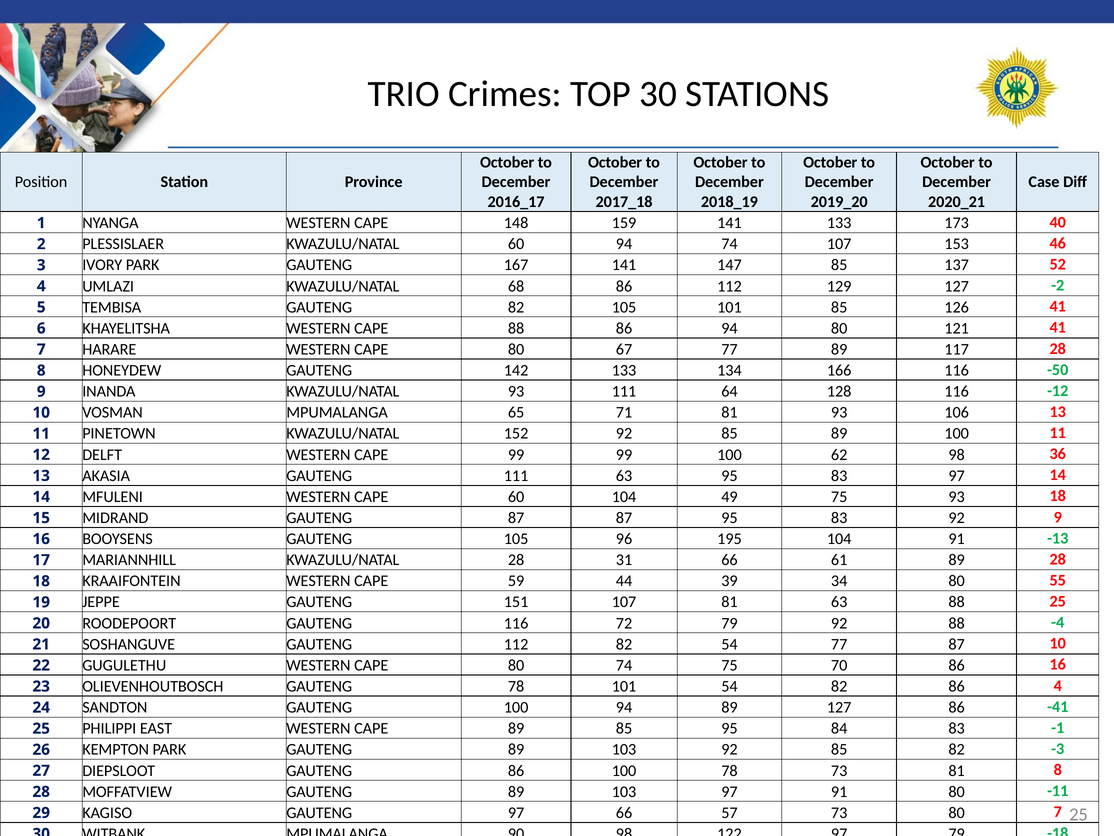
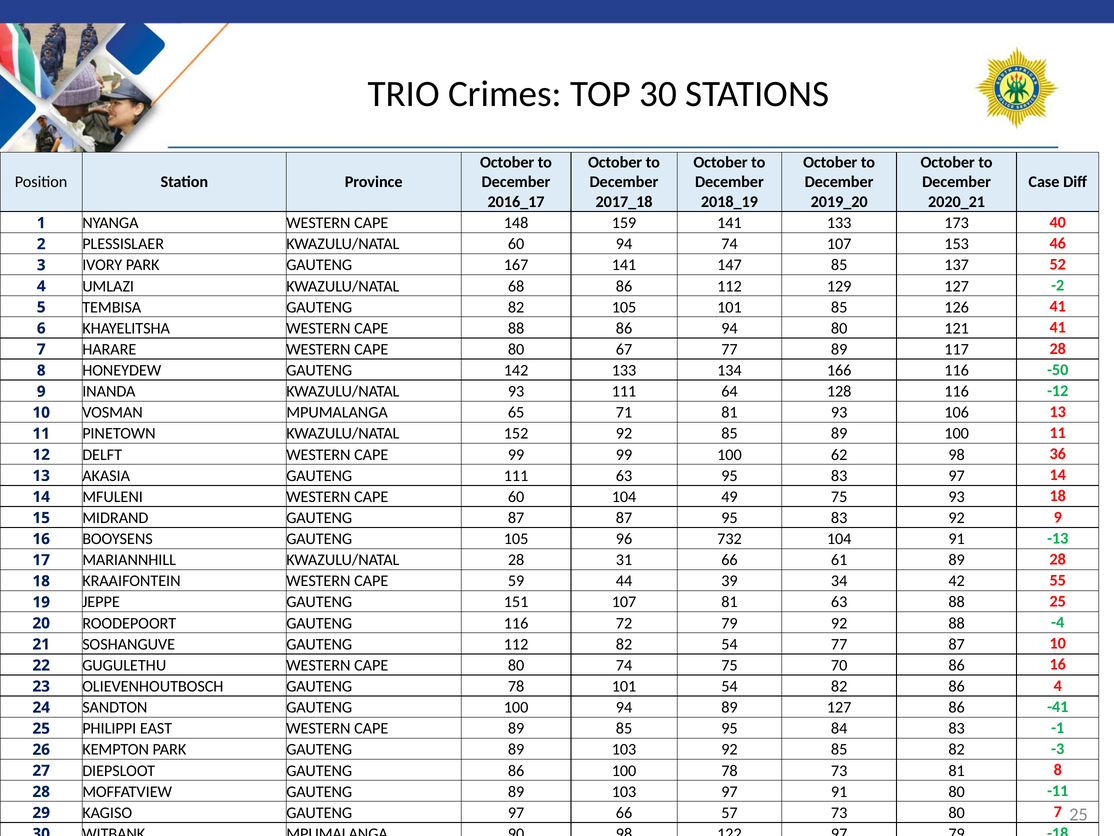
195: 195 -> 732 (730, 539)
34 80: 80 -> 42 (957, 581)
